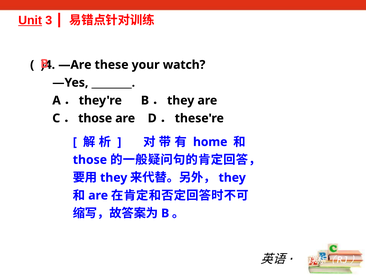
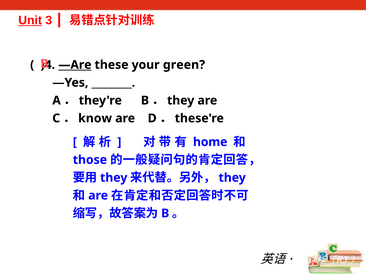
—Are underline: none -> present (75, 65)
watch: watch -> green (184, 65)
those: those -> know (95, 118)
